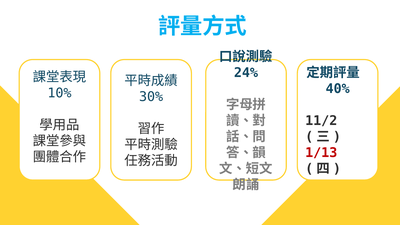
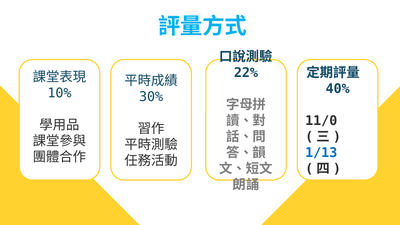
24%: 24% -> 22% (246, 73)
11/2: 11/2 -> 11/0 (321, 121)
1/13 colour: red -> blue (321, 153)
